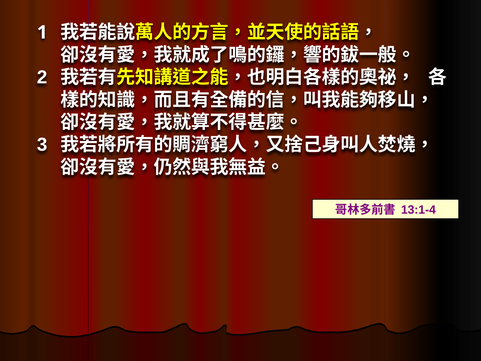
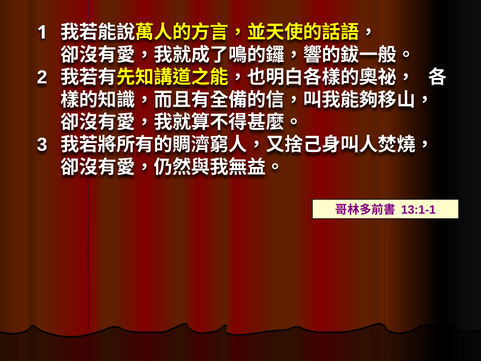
13:1-4: 13:1-4 -> 13:1-1 (418, 210)
